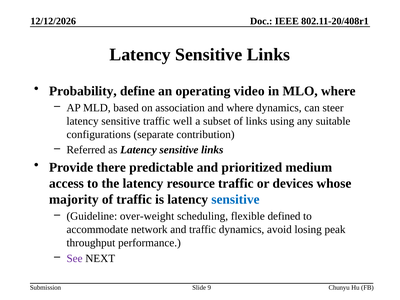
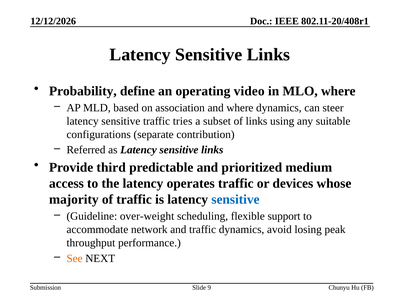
well: well -> tries (183, 121)
there: there -> third (111, 167)
resource: resource -> operates (191, 183)
defined: defined -> support (284, 216)
See colour: purple -> orange (75, 258)
